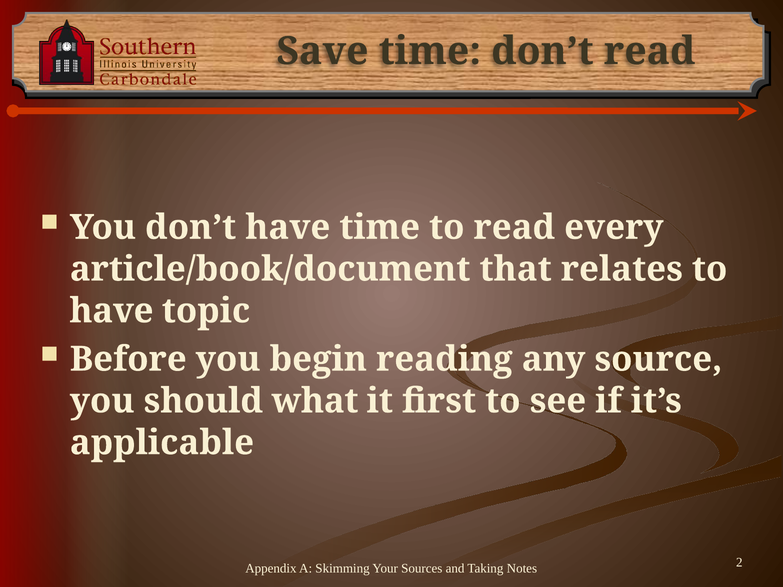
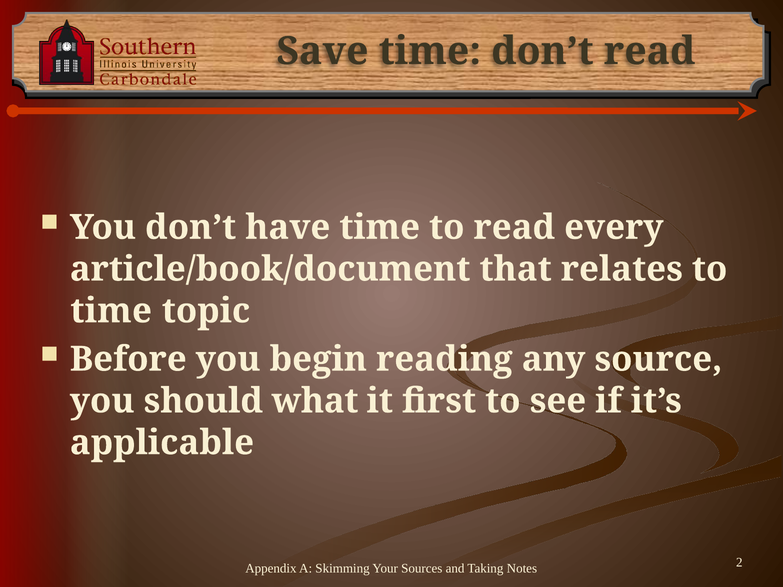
have: have -> time (111, 311)
